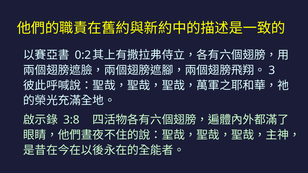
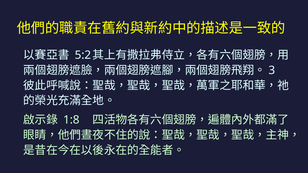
0:2: 0:2 -> 5:2 (83, 55)
3:8: 3:8 -> 1:8 (71, 120)
